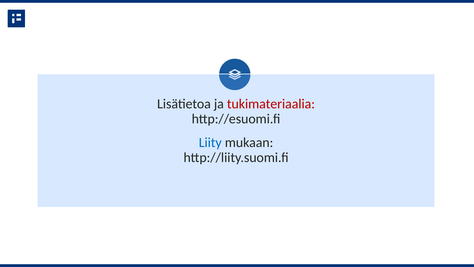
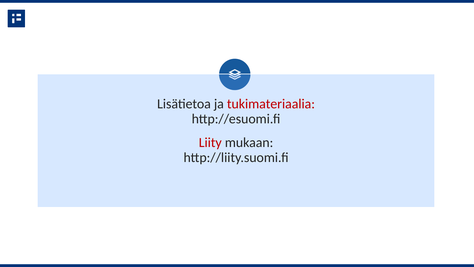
Liity colour: blue -> red (210, 143)
